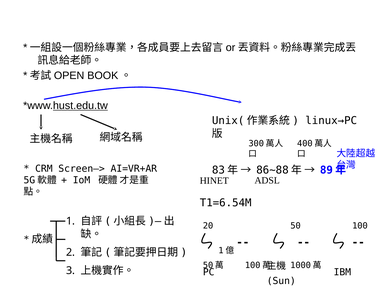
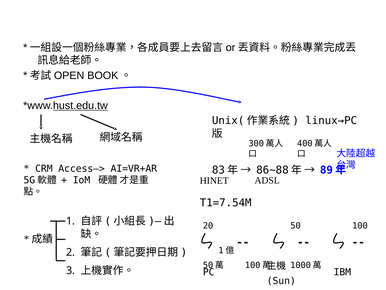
Screen—>: Screen—> -> Access—> (82, 168)
T1=6.54M: T1=6.54M -> T1=7.54M (226, 202)
